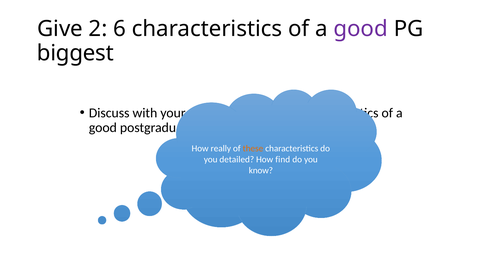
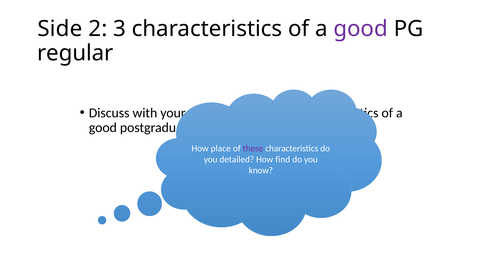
Give: Give -> Side (60, 29)
6: 6 -> 3 (120, 29)
biggest: biggest -> regular (75, 53)
really: really -> place (221, 149)
these colour: orange -> purple (253, 149)
